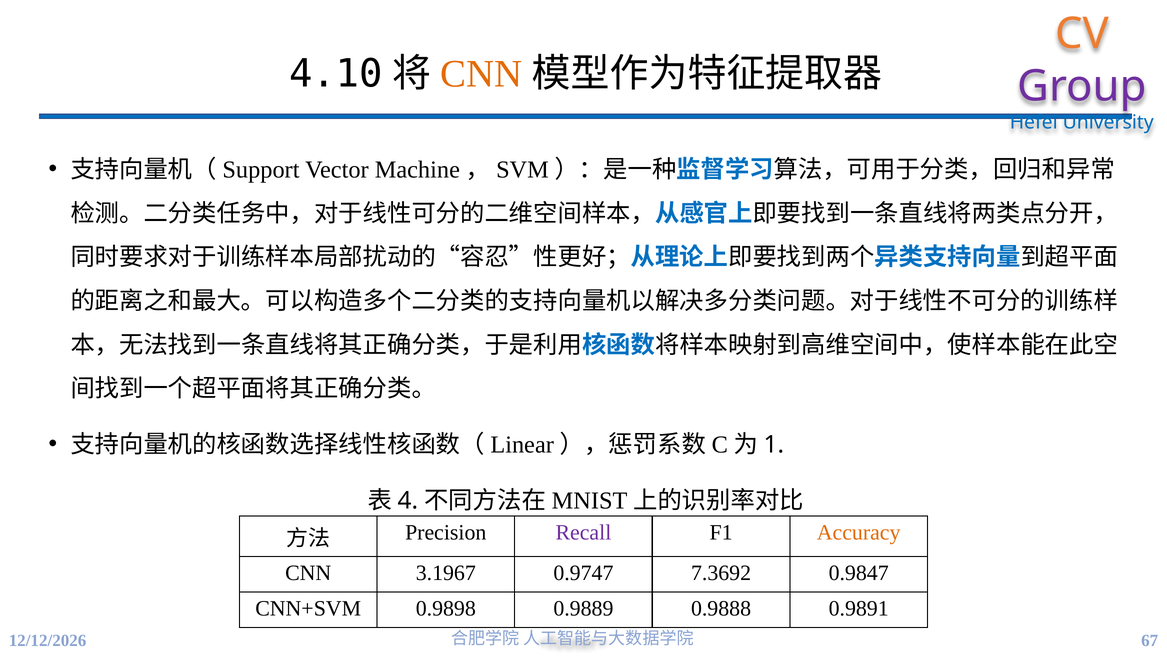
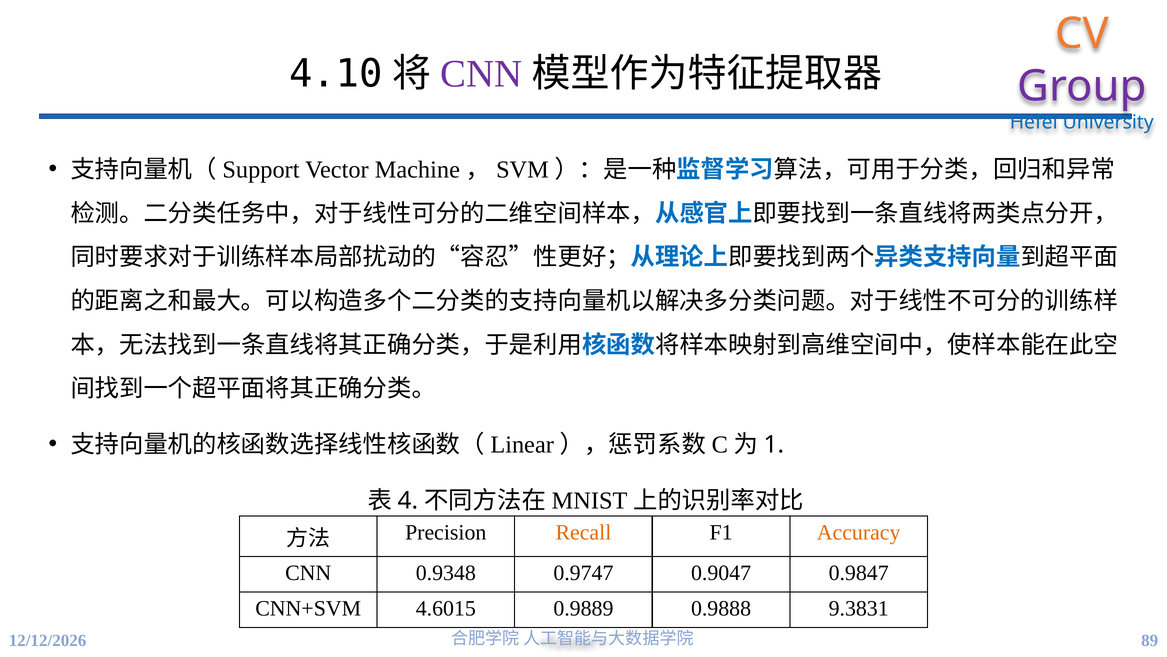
CNN colour: orange -> purple (481, 74)
Recall colour: purple -> orange (583, 532)
3.1967: 3.1967 -> 0.9348 (446, 573)
7.3692: 7.3692 -> 0.9047 (721, 573)
0.9898: 0.9898 -> 4.6015 (446, 608)
0.9891: 0.9891 -> 9.3831 (859, 608)
67: 67 -> 89 (1150, 640)
